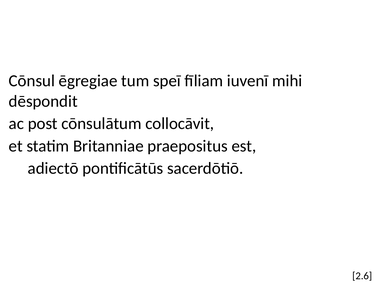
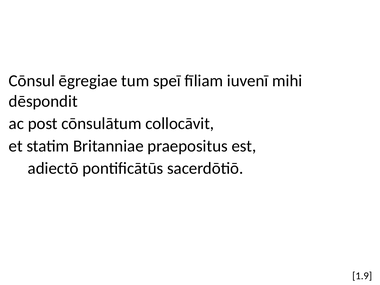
2.6: 2.6 -> 1.9 (362, 276)
